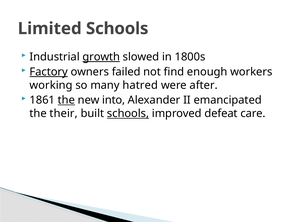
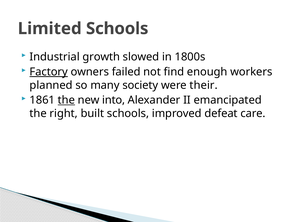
growth underline: present -> none (101, 57)
working: working -> planned (51, 85)
hatred: hatred -> society (140, 85)
after: after -> their (204, 85)
their: their -> right (64, 113)
schools underline: present -> none (128, 113)
